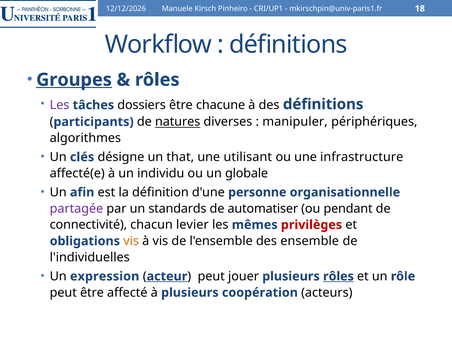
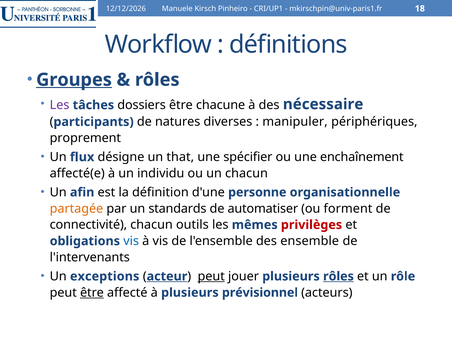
des définitions: définitions -> nécessaire (323, 104)
natures underline: present -> none (178, 122)
algorithmes: algorithmes -> proprement (85, 138)
clés: clés -> flux (82, 157)
utilisant: utilisant -> spécifier (248, 157)
infrastructure: infrastructure -> enchaînement (362, 157)
un globale: globale -> chacun (246, 173)
partagée colour: purple -> orange (76, 209)
pendant: pendant -> forment (348, 209)
levier: levier -> outils (192, 225)
vis colour: orange -> blue (131, 241)
l'individuelles: l'individuelles -> l'intervenants (90, 257)
expression: expression -> exceptions (105, 276)
peut underline: none -> present (211, 276)
être underline: none -> present (92, 293)
coopération: coopération -> prévisionnel (260, 293)
